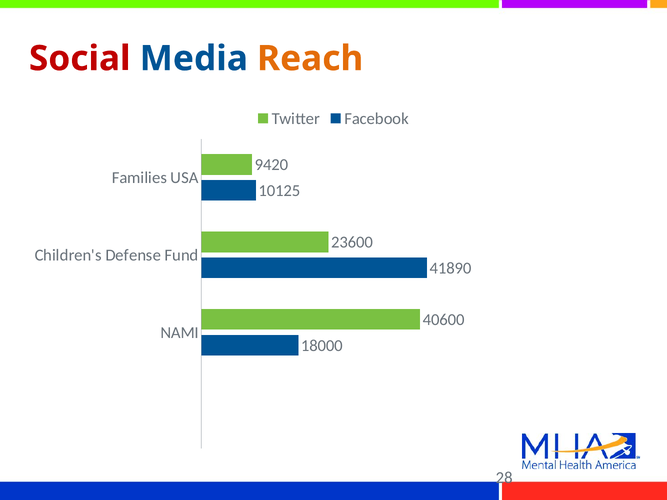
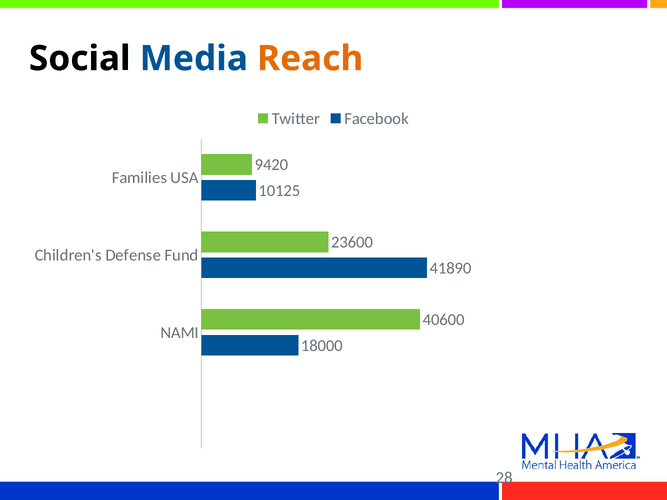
Social colour: red -> black (80, 59)
